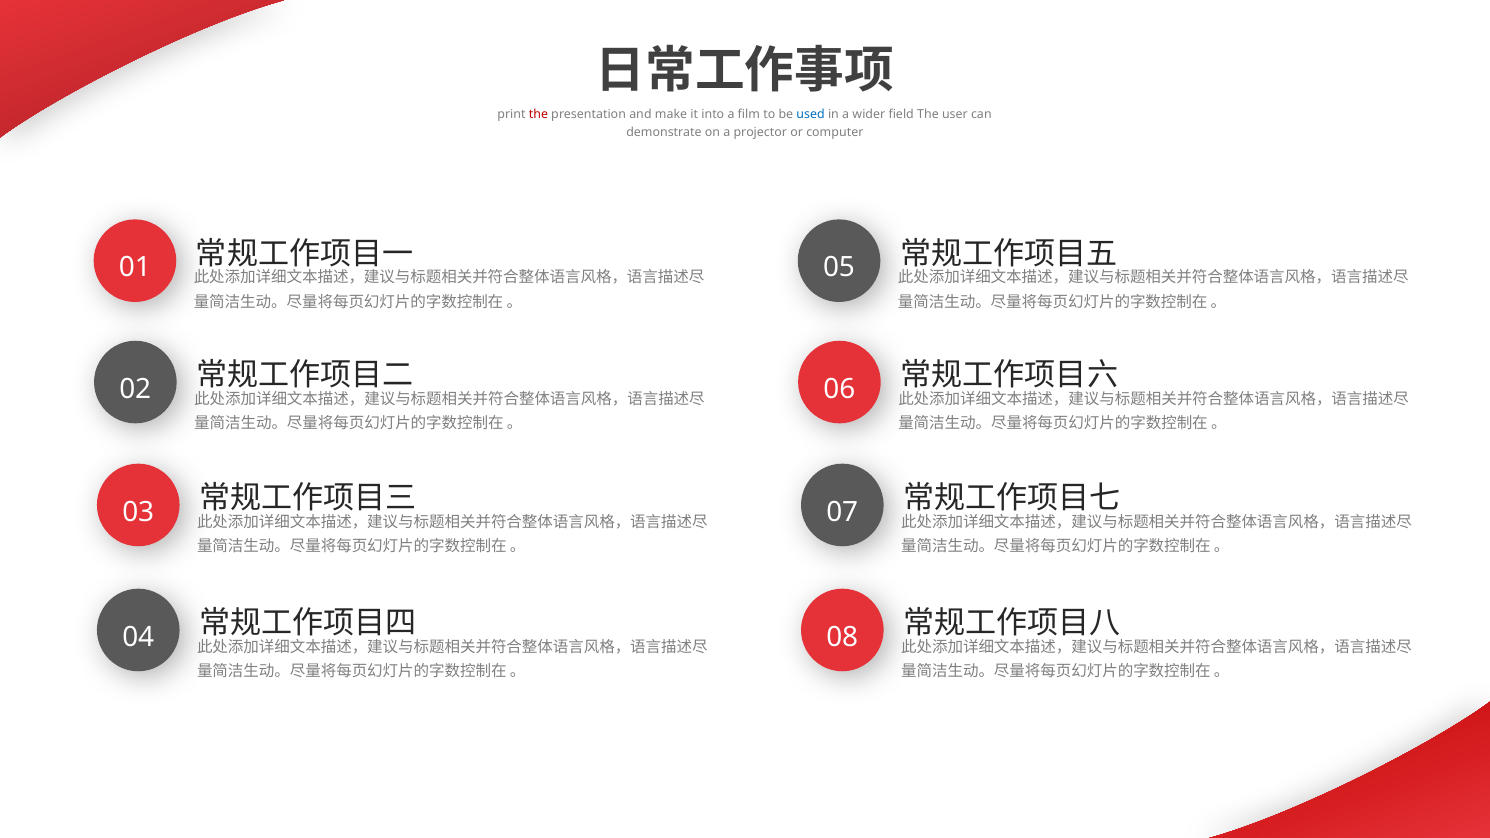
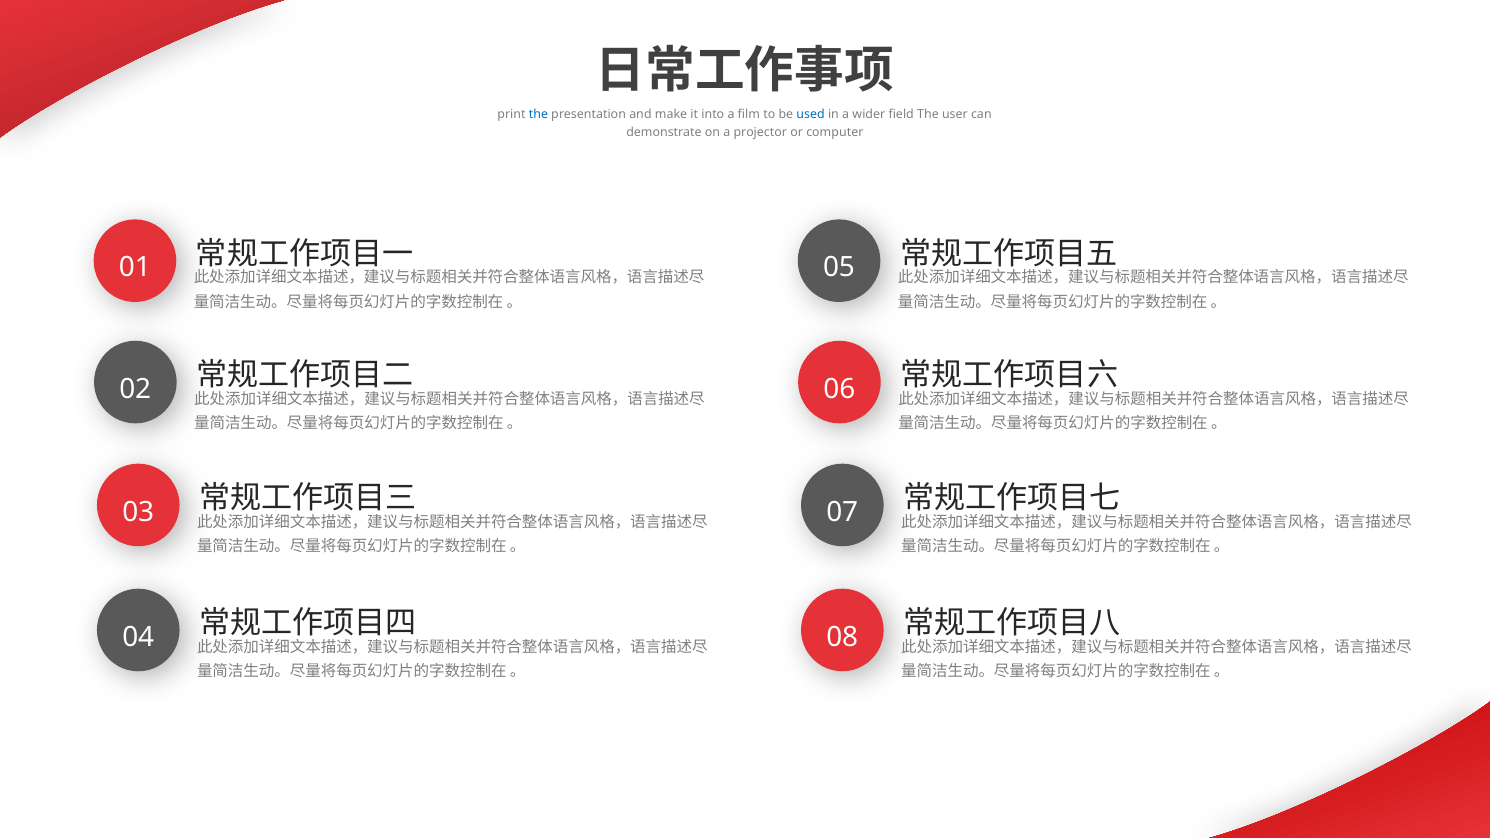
the colour: red -> blue (538, 114)
